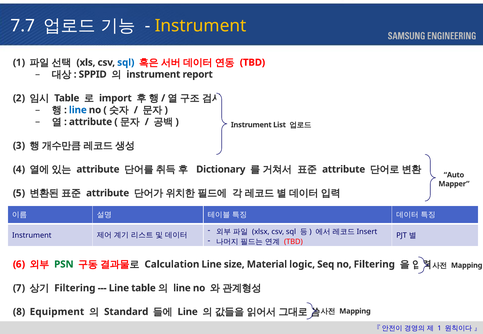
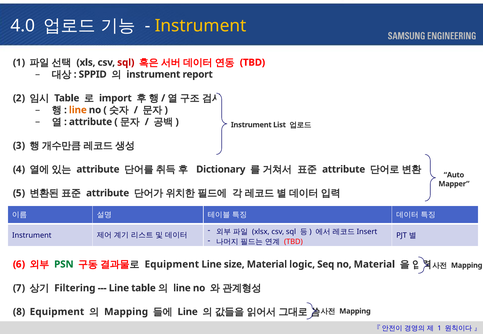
7.7: 7.7 -> 4.0 (23, 26)
sql colour: blue -> red (126, 63)
line colour: blue -> orange (78, 110)
Calculation: Calculation -> Equipment (172, 265)
no Filtering: Filtering -> Material (374, 265)
Standard: Standard -> Mapping (126, 312)
